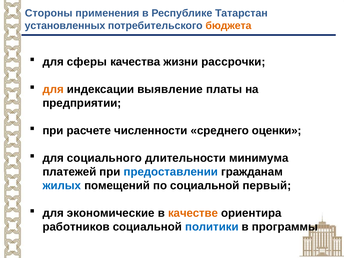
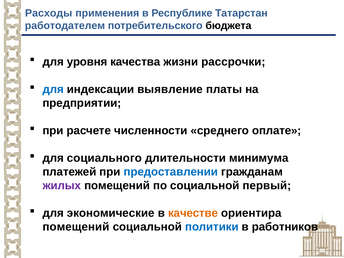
Стороны: Стороны -> Расходы (49, 13)
установленных: установленных -> работодателем (65, 26)
бюджета colour: orange -> black (228, 26)
сферы: сферы -> уровня (87, 62)
для colour: orange -> blue (53, 89)
оценки: оценки -> оплате (277, 131)
жилых colour: blue -> purple (62, 186)
работников: работников -> помещений (76, 227)
программы: программы -> работников (285, 227)
